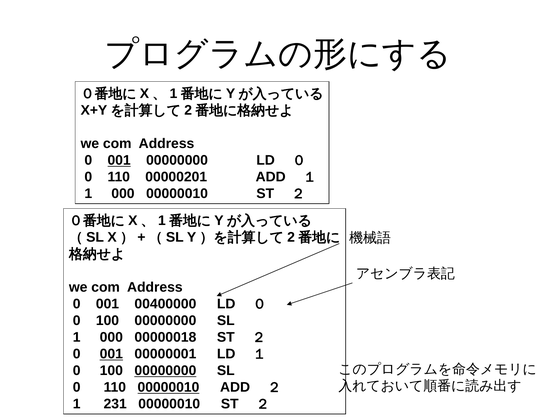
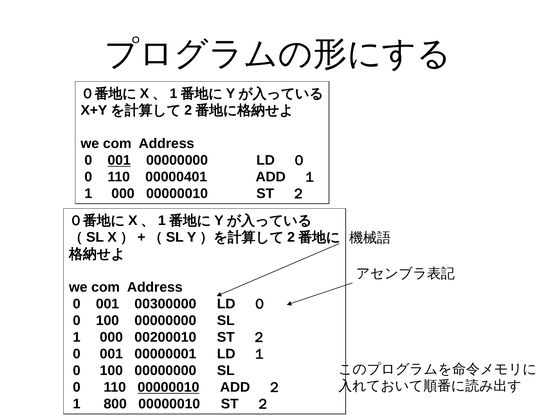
00000201: 00000201 -> 00000401 (176, 177)
00400000: 00400000 -> 00300000 (165, 304)
00000018: 00000018 -> 00200010 (165, 337)
001 underline: present -> none (111, 354)
00000000 underline: present -> none (165, 371)
231: 231 -> 800 (115, 404)
